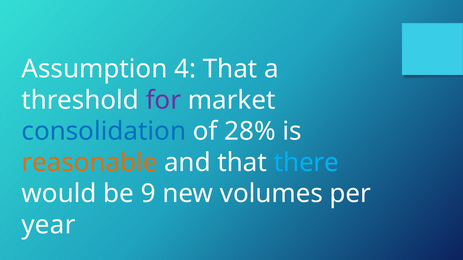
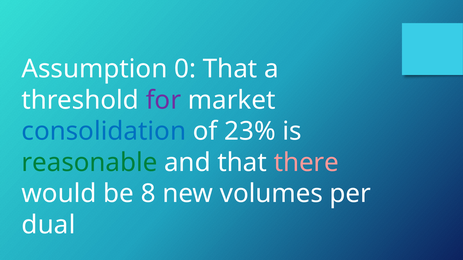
4: 4 -> 0 (185, 69)
28%: 28% -> 23% (250, 132)
reasonable colour: orange -> green (89, 163)
there colour: light blue -> pink (306, 163)
9: 9 -> 8 (148, 194)
year: year -> dual (48, 225)
